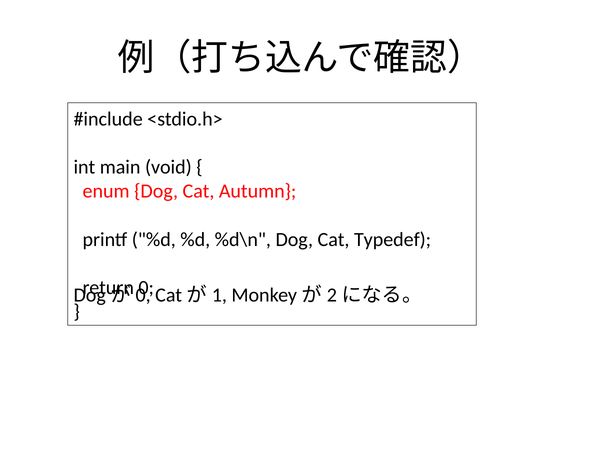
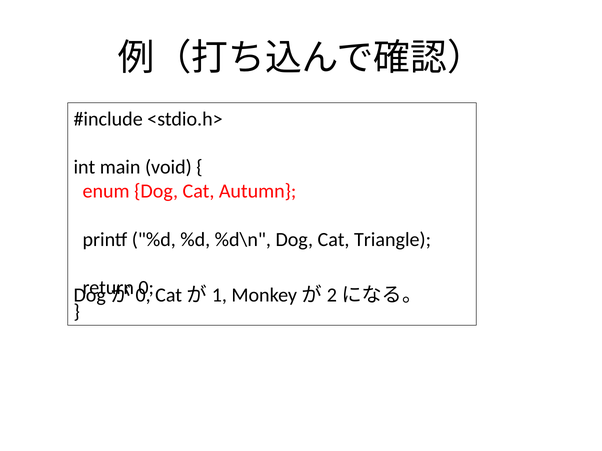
Typedef: Typedef -> Triangle (393, 240)
